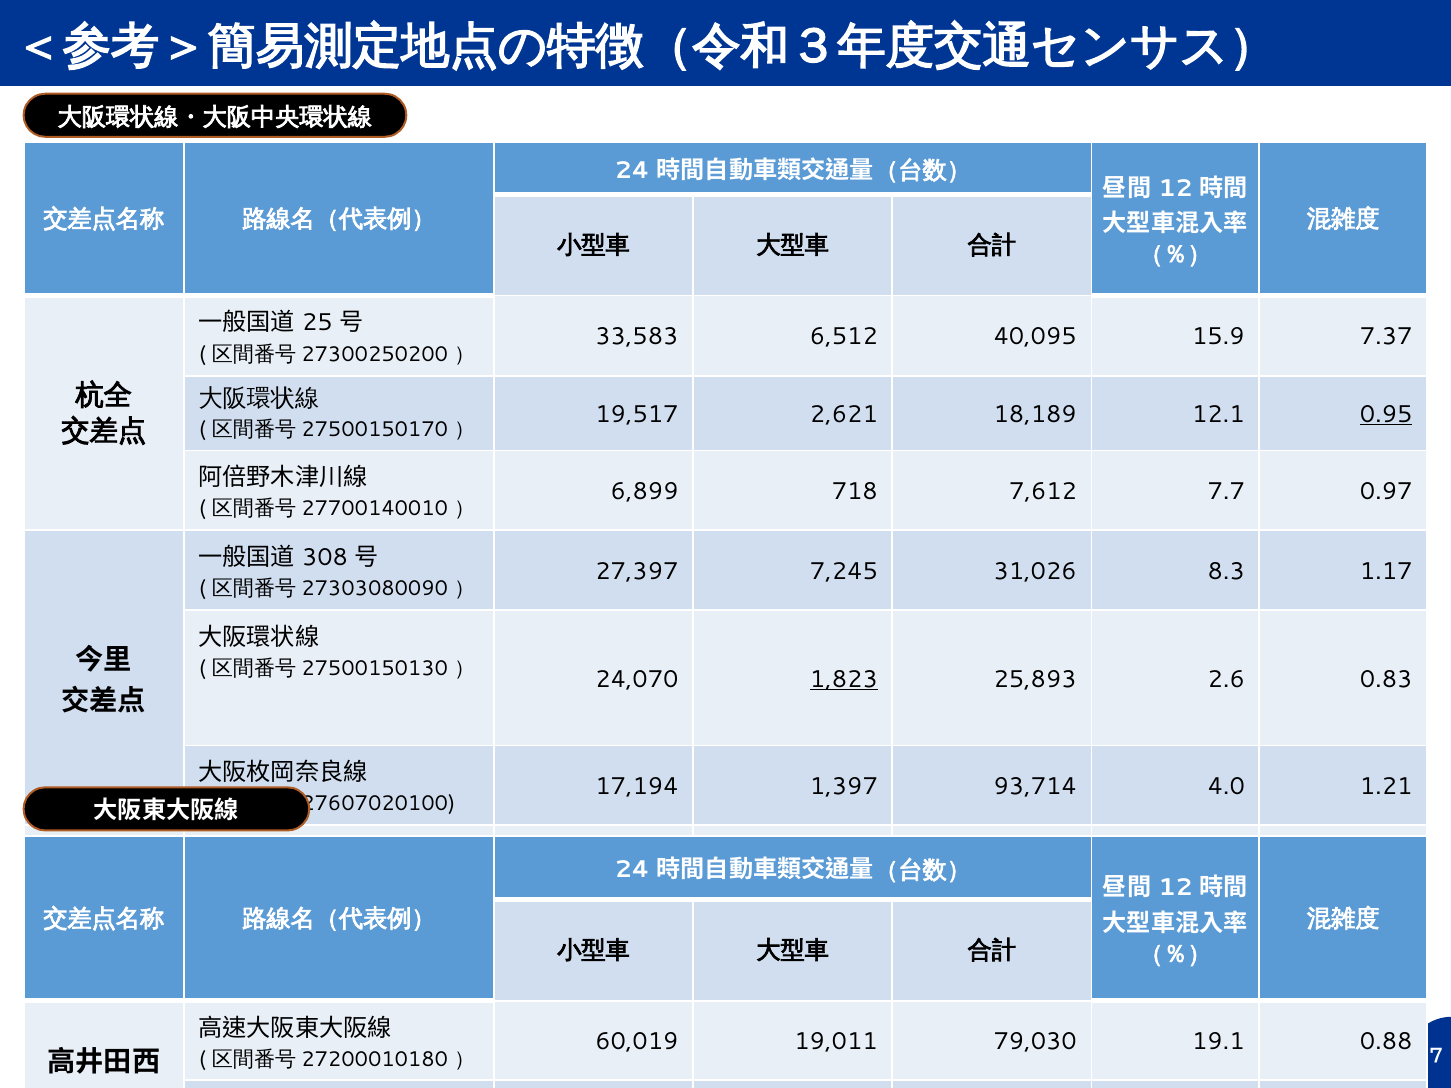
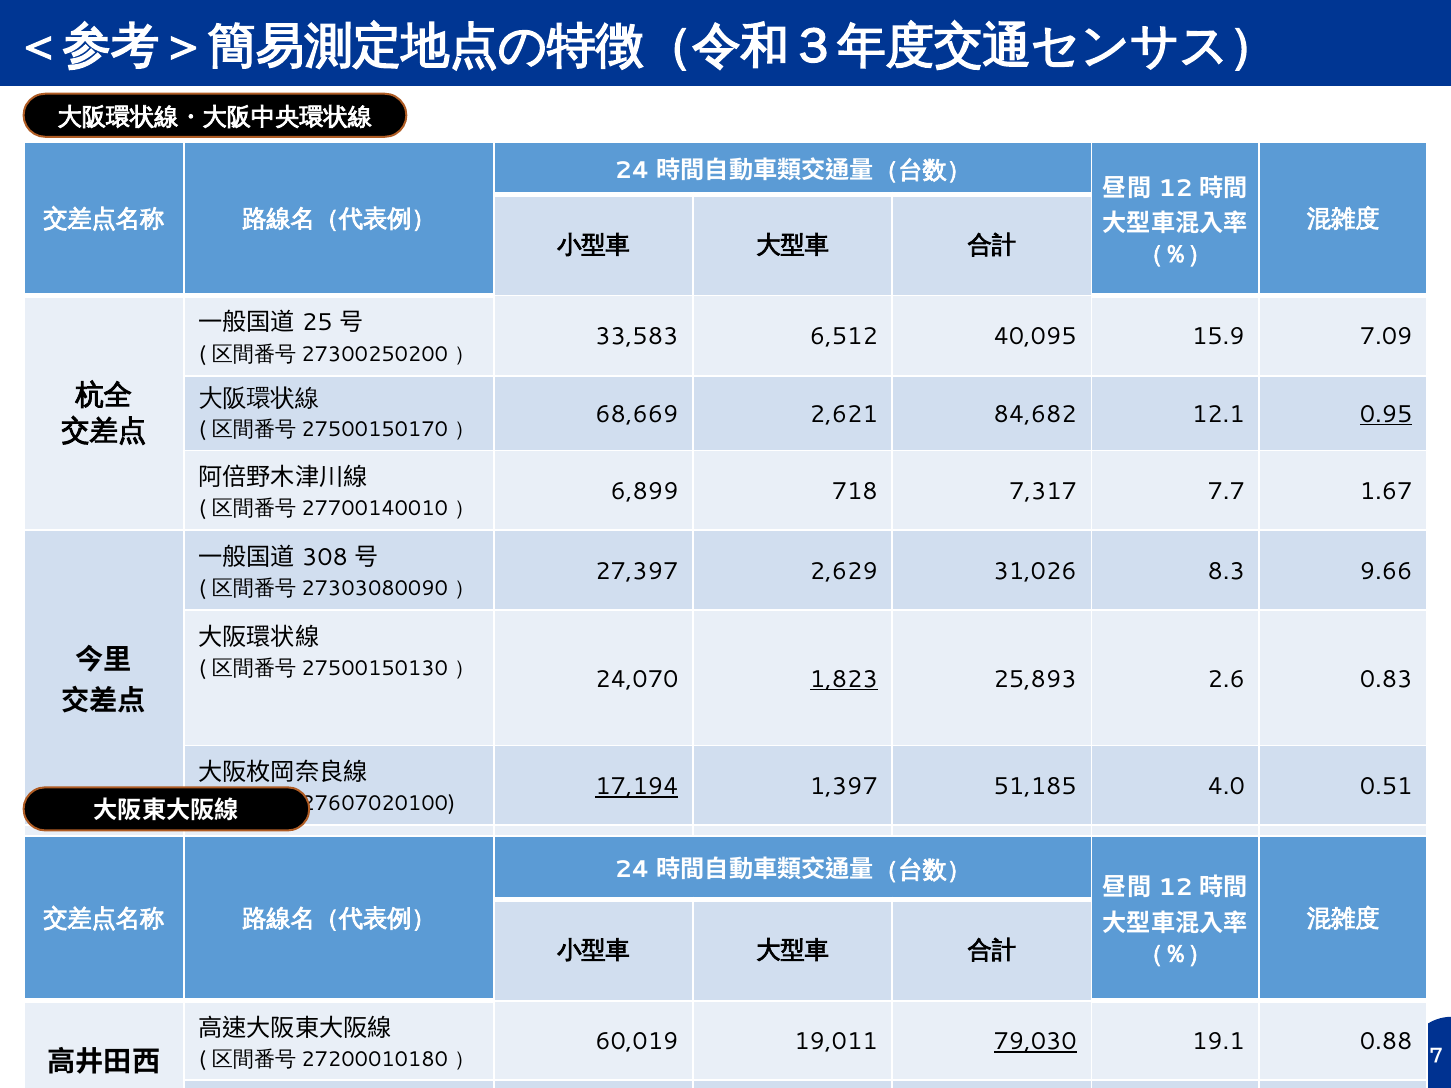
7.37: 7.37 -> 7.09 (1386, 337)
19,517: 19,517 -> 68,669 (637, 414)
18,189: 18,189 -> 84,682 (1035, 414)
7,612: 7,612 -> 7,317 (1043, 492)
0.97: 0.97 -> 1.67 (1386, 492)
7,245: 7,245 -> 2,629 (844, 571)
8.3 1.17: 1.17 -> 9.66 (1386, 571)
17,194 underline: none -> present (637, 787)
93,714: 93,714 -> 51,185 (1035, 787)
1.21: 1.21 -> 0.51 (1386, 787)
79,030 underline: none -> present (1035, 1042)
